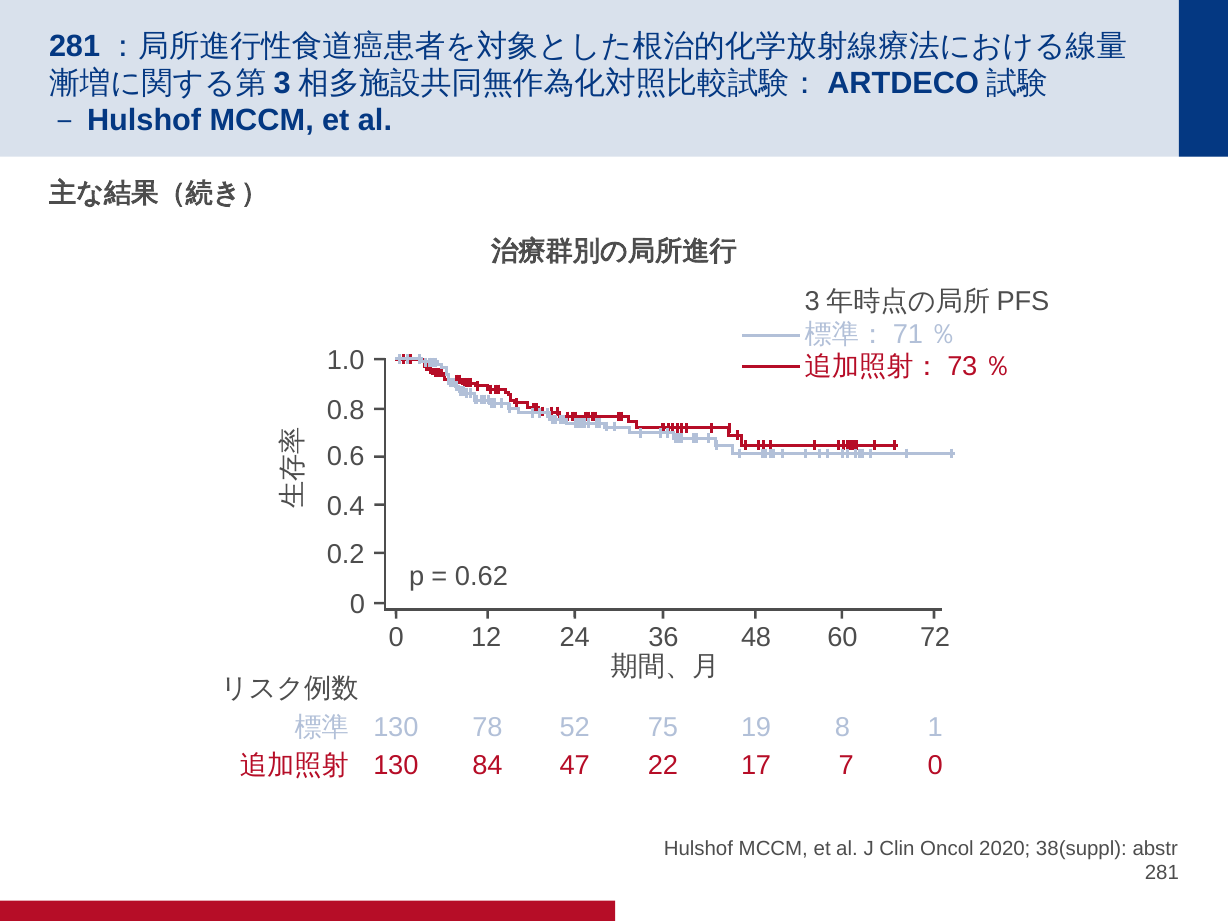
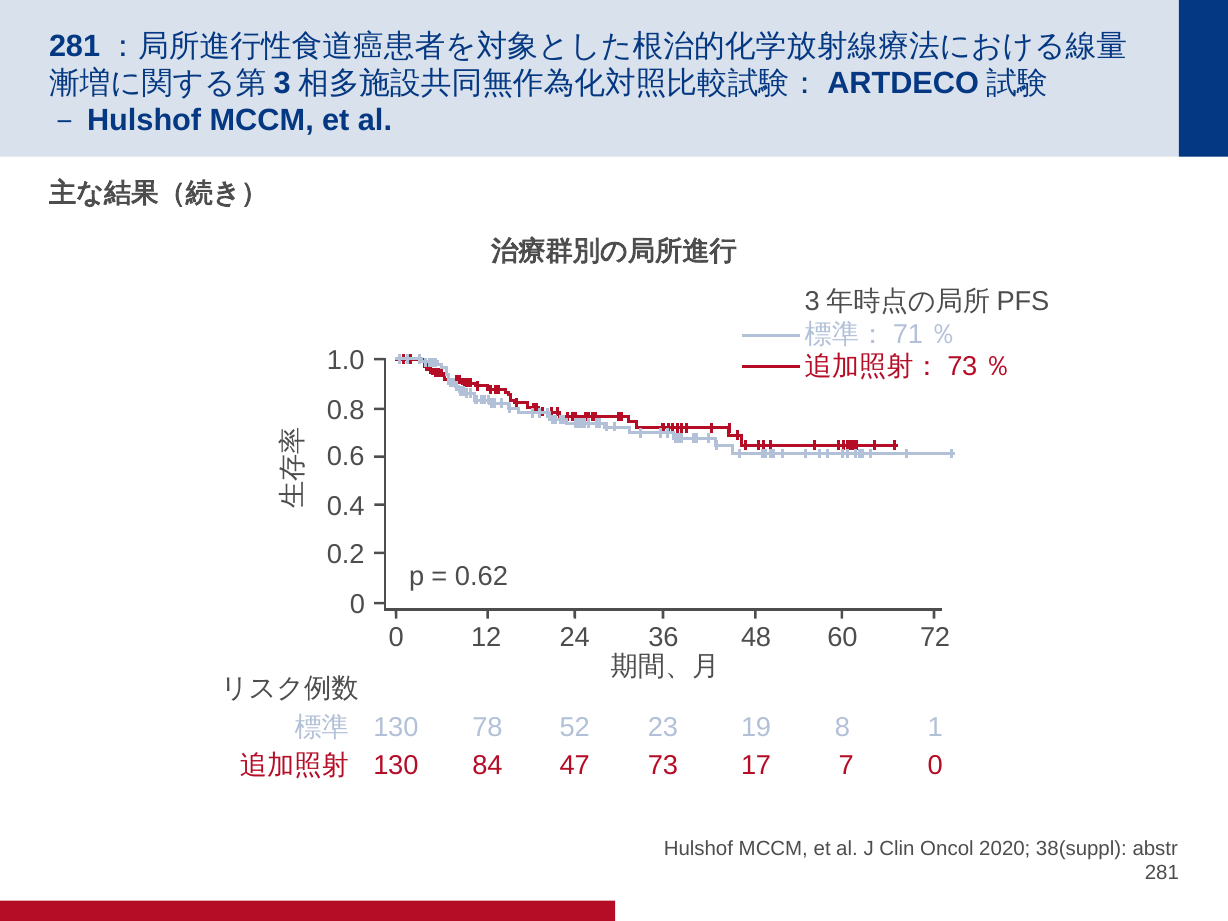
75: 75 -> 23 (663, 728)
22: 22 -> 73 (663, 766)
